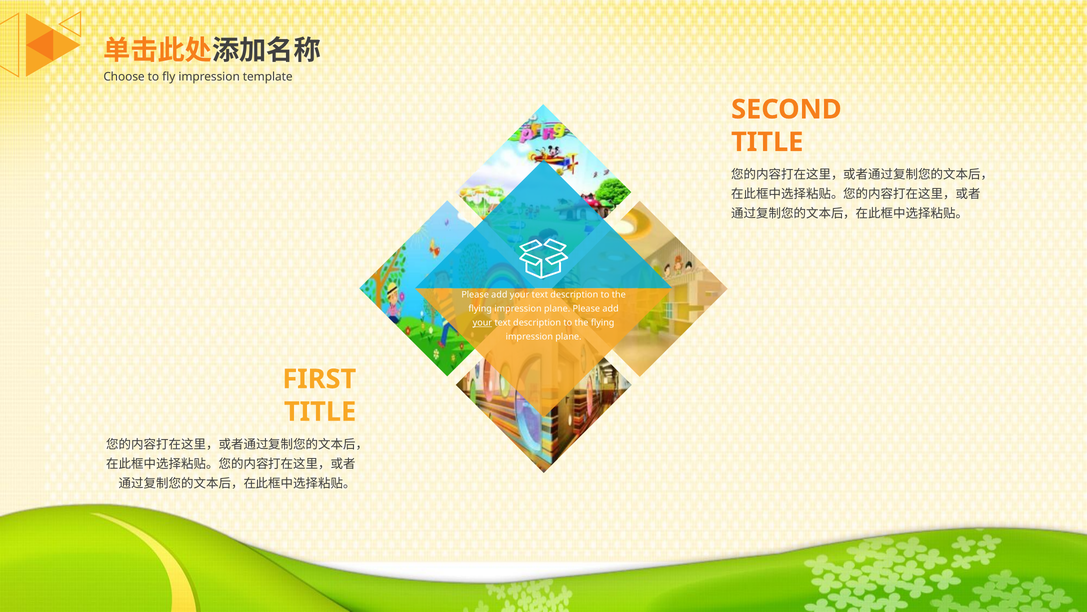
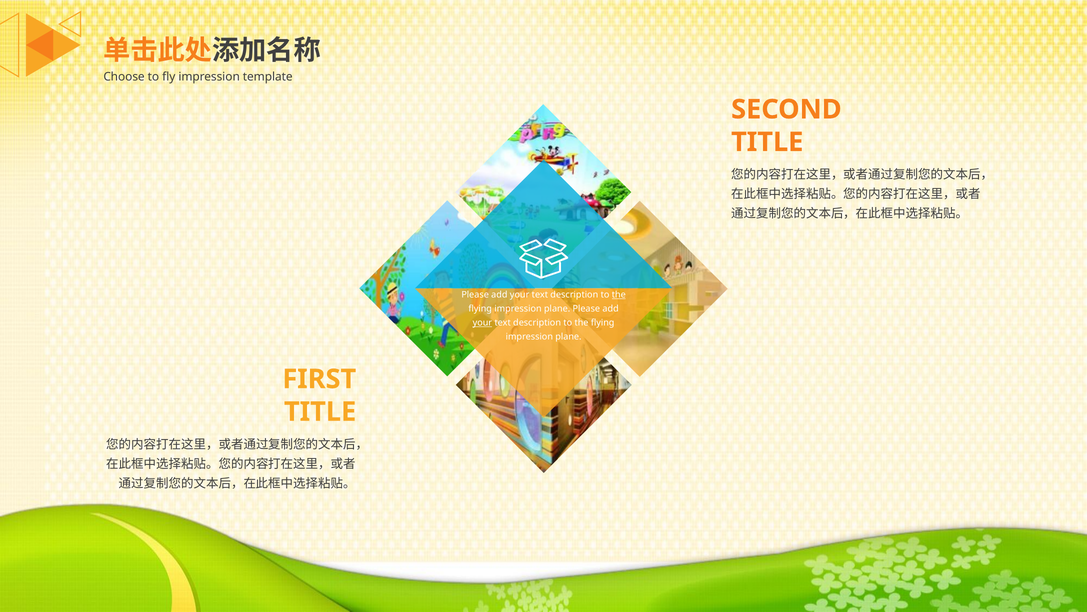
the underline: none -> present (619, 294)
